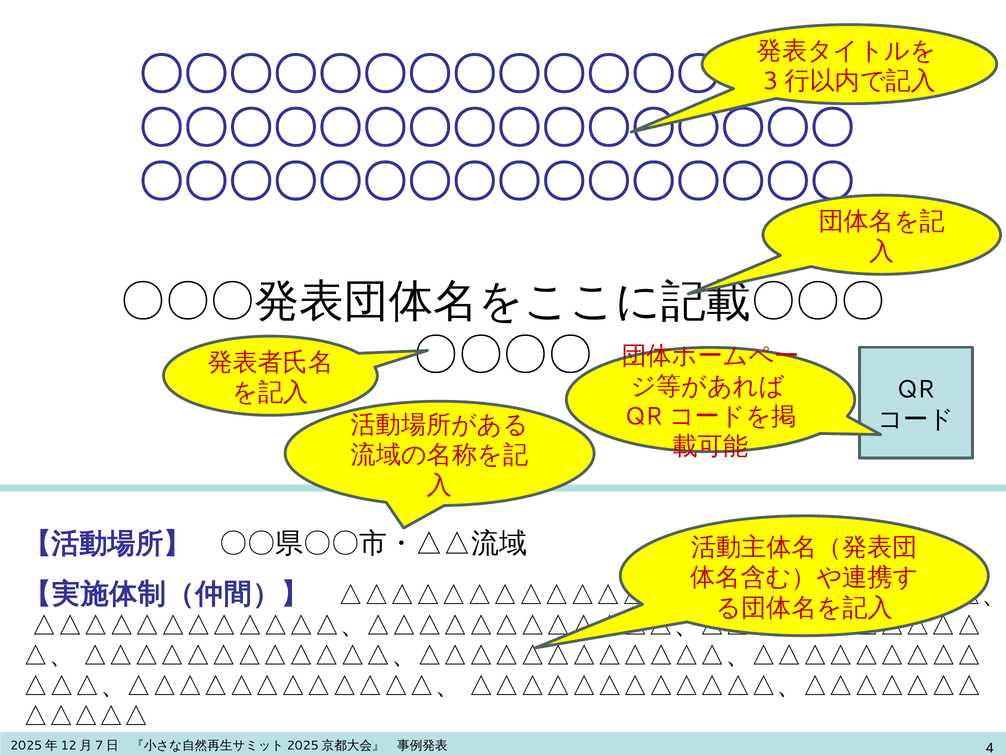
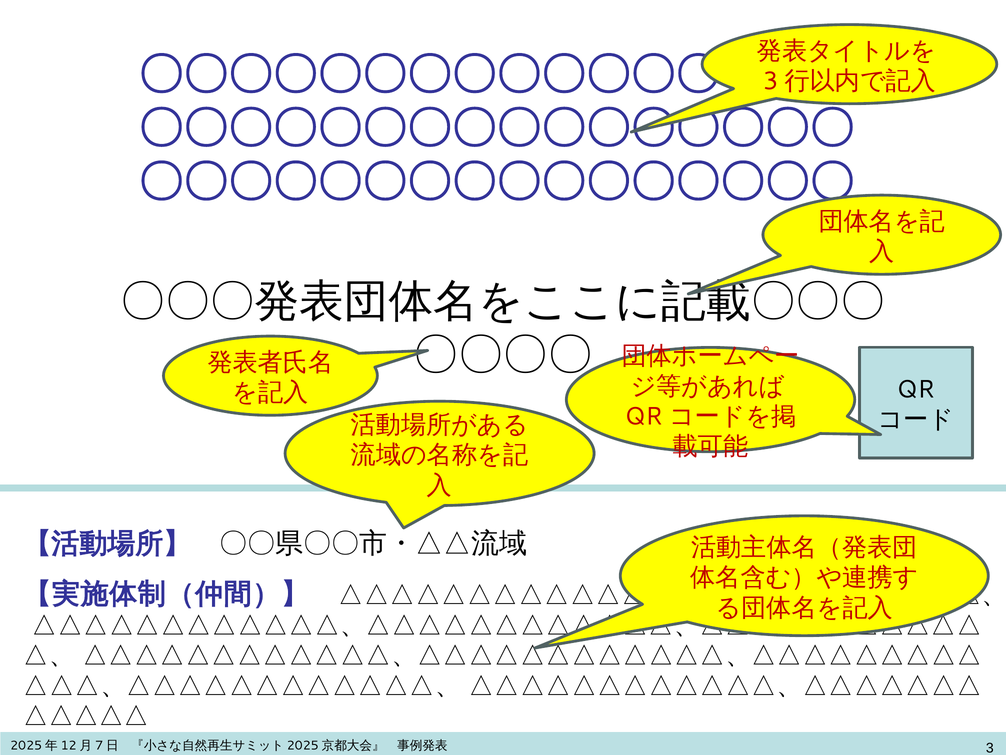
4: 4 -> 3 (990, 748)
